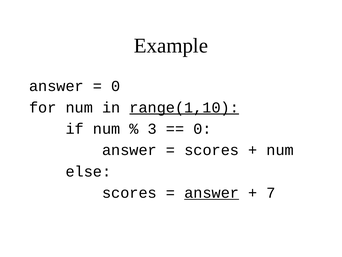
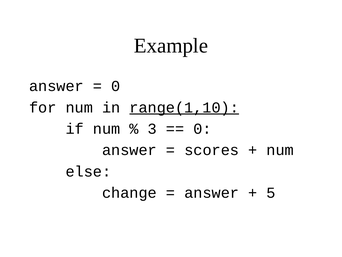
scores: scores -> change (129, 192)
answer underline: present -> none (212, 192)
7: 7 -> 5 (271, 192)
